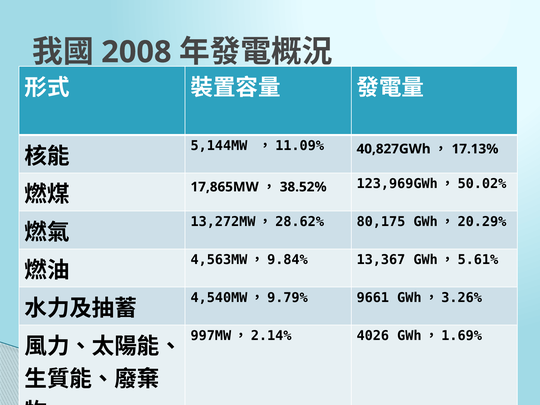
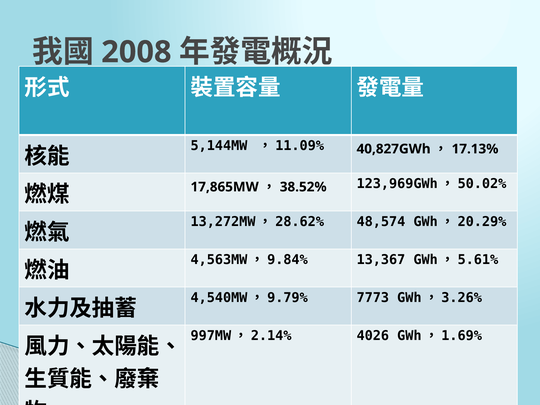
80,175: 80,175 -> 48,574 (381, 222)
9661: 9661 -> 7773 (373, 298)
